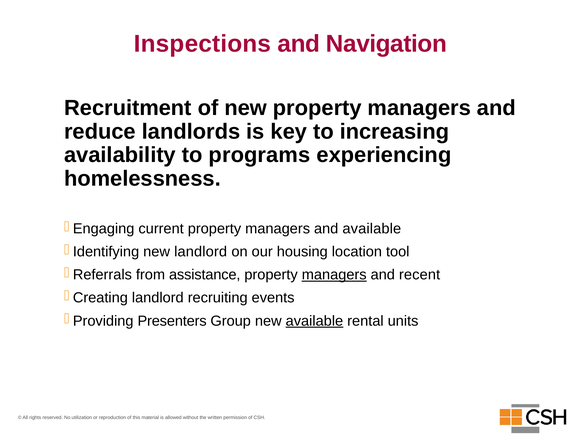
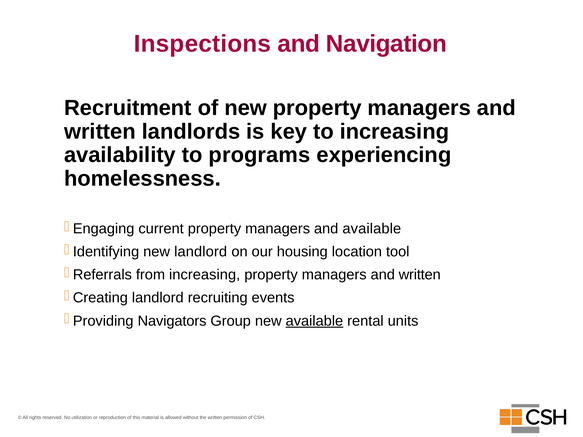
reduce: reduce -> written (100, 132)
from assistance: assistance -> increasing (205, 275)
managers underline: present -> none (334, 275)
recent: recent -> written (420, 275)
Presenters: Presenters -> Navigators (172, 321)
